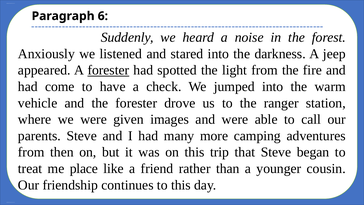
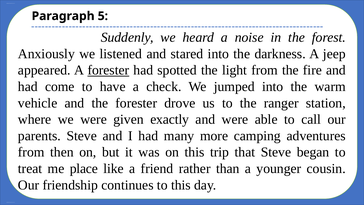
6: 6 -> 5 (103, 16)
images: images -> exactly (170, 119)
